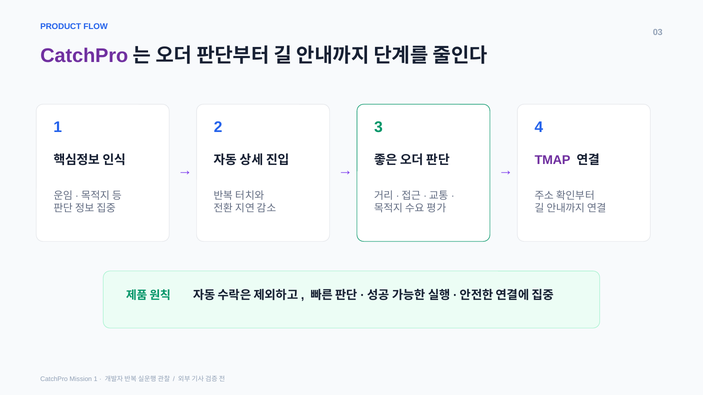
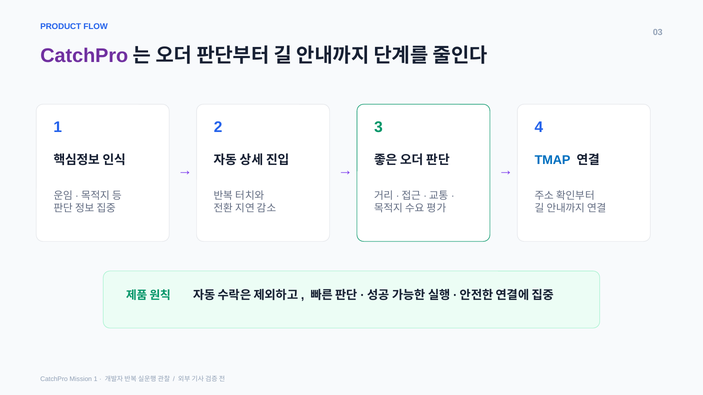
TMAP colour: purple -> blue (553, 160)
